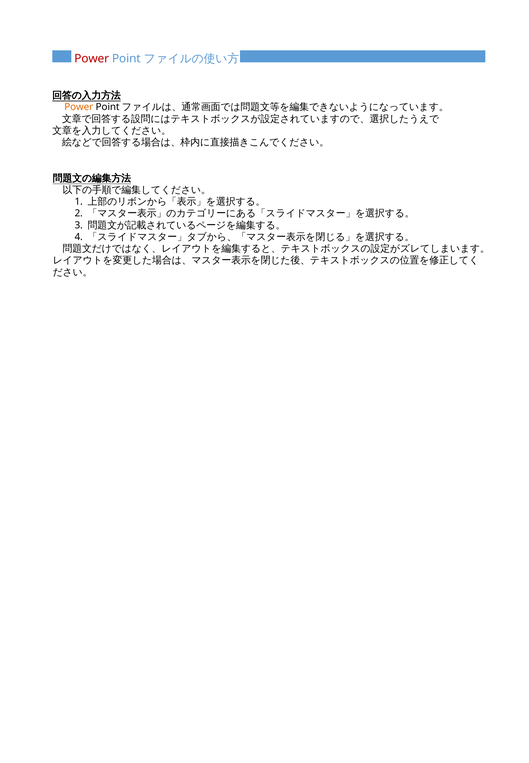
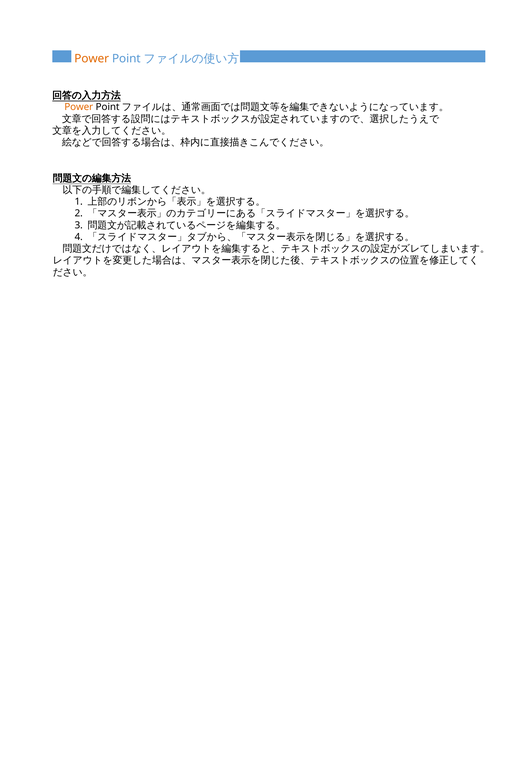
Power colour: red -> orange (92, 59)
